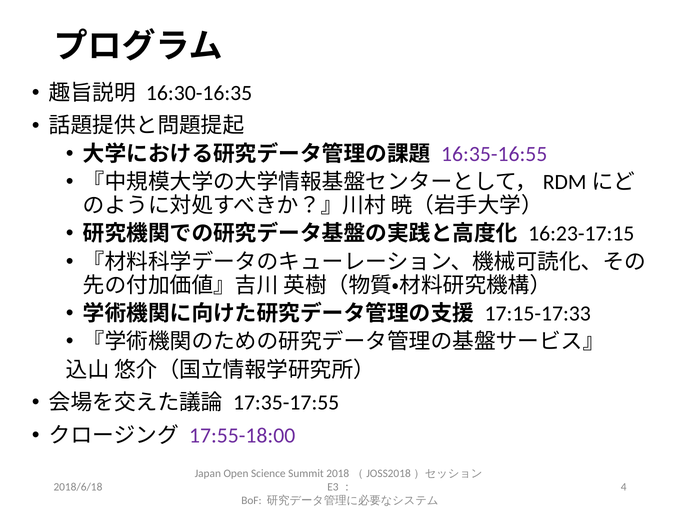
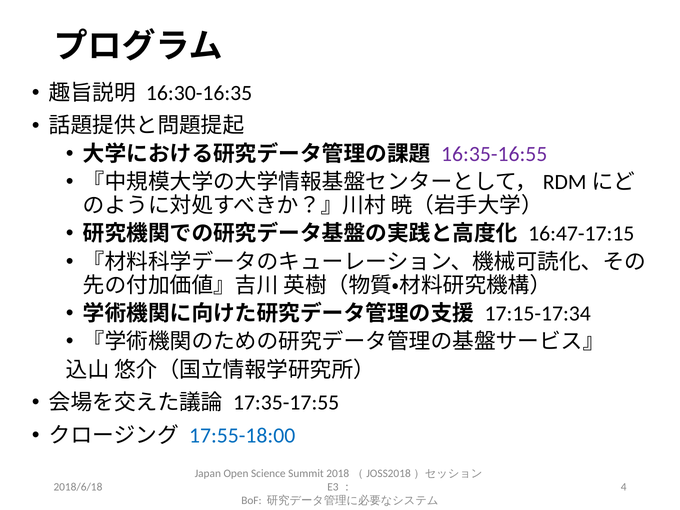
16:23-17:15: 16:23-17:15 -> 16:47-17:15 (581, 234)
17:15-17:33: 17:15-17:33 -> 17:15-17:34 (538, 314)
17:55-18:00 colour: purple -> blue (242, 436)
